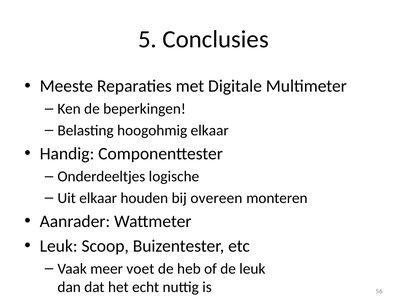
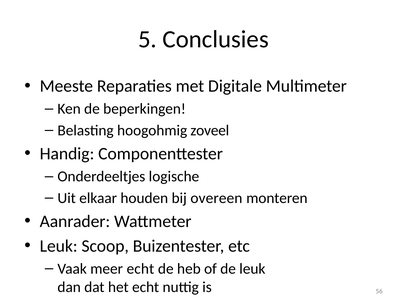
hoogohmig elkaar: elkaar -> zoveel (210, 130)
meer voet: voet -> echt (140, 269)
